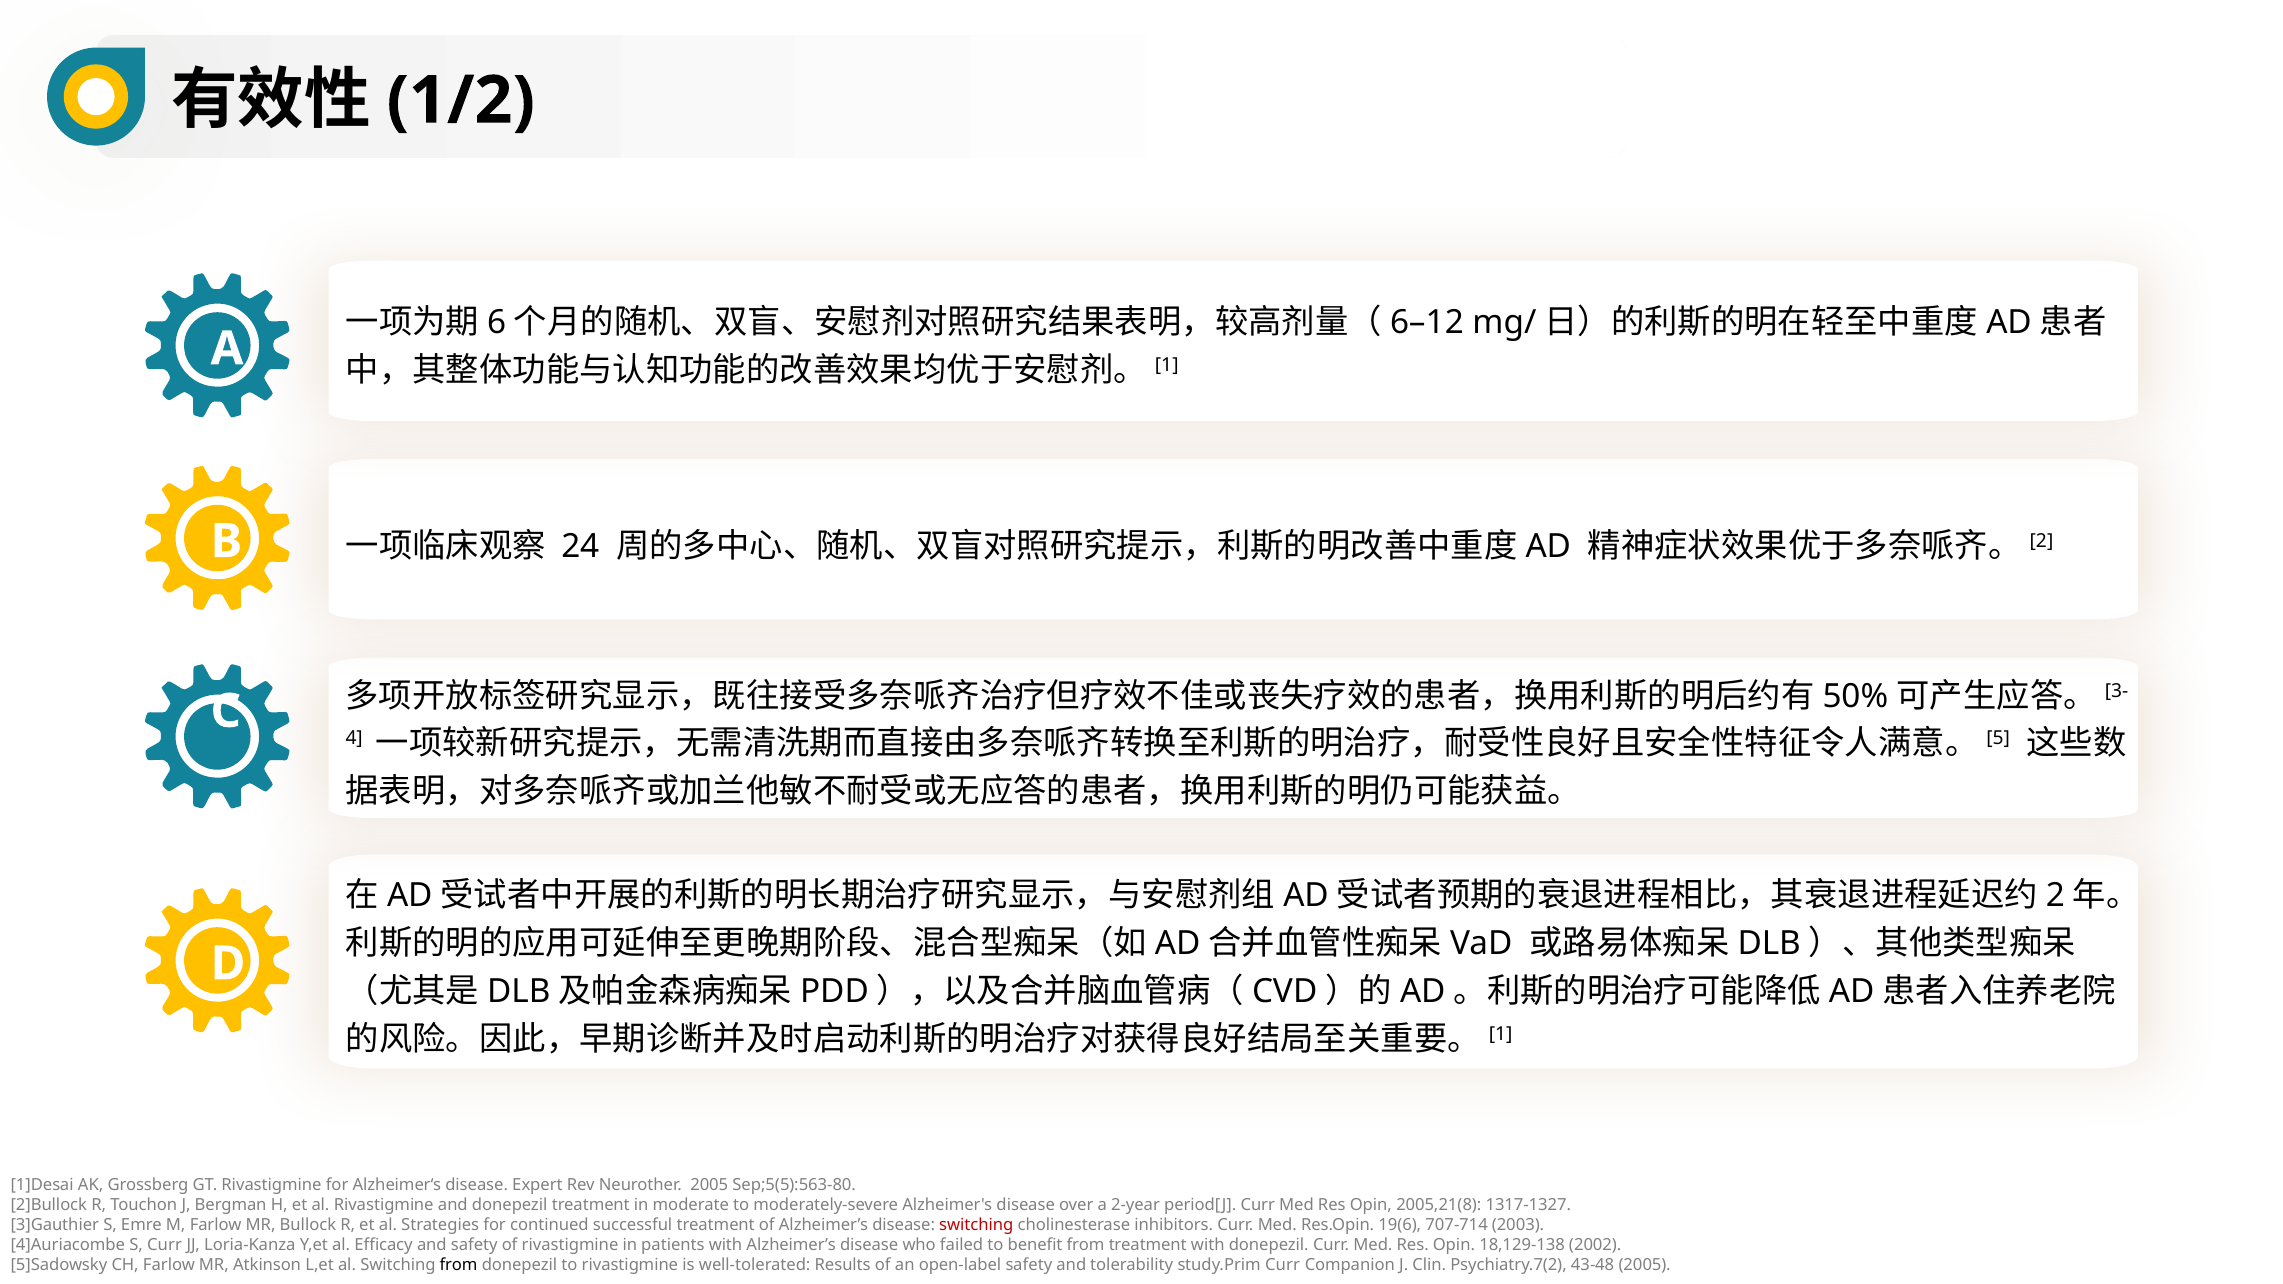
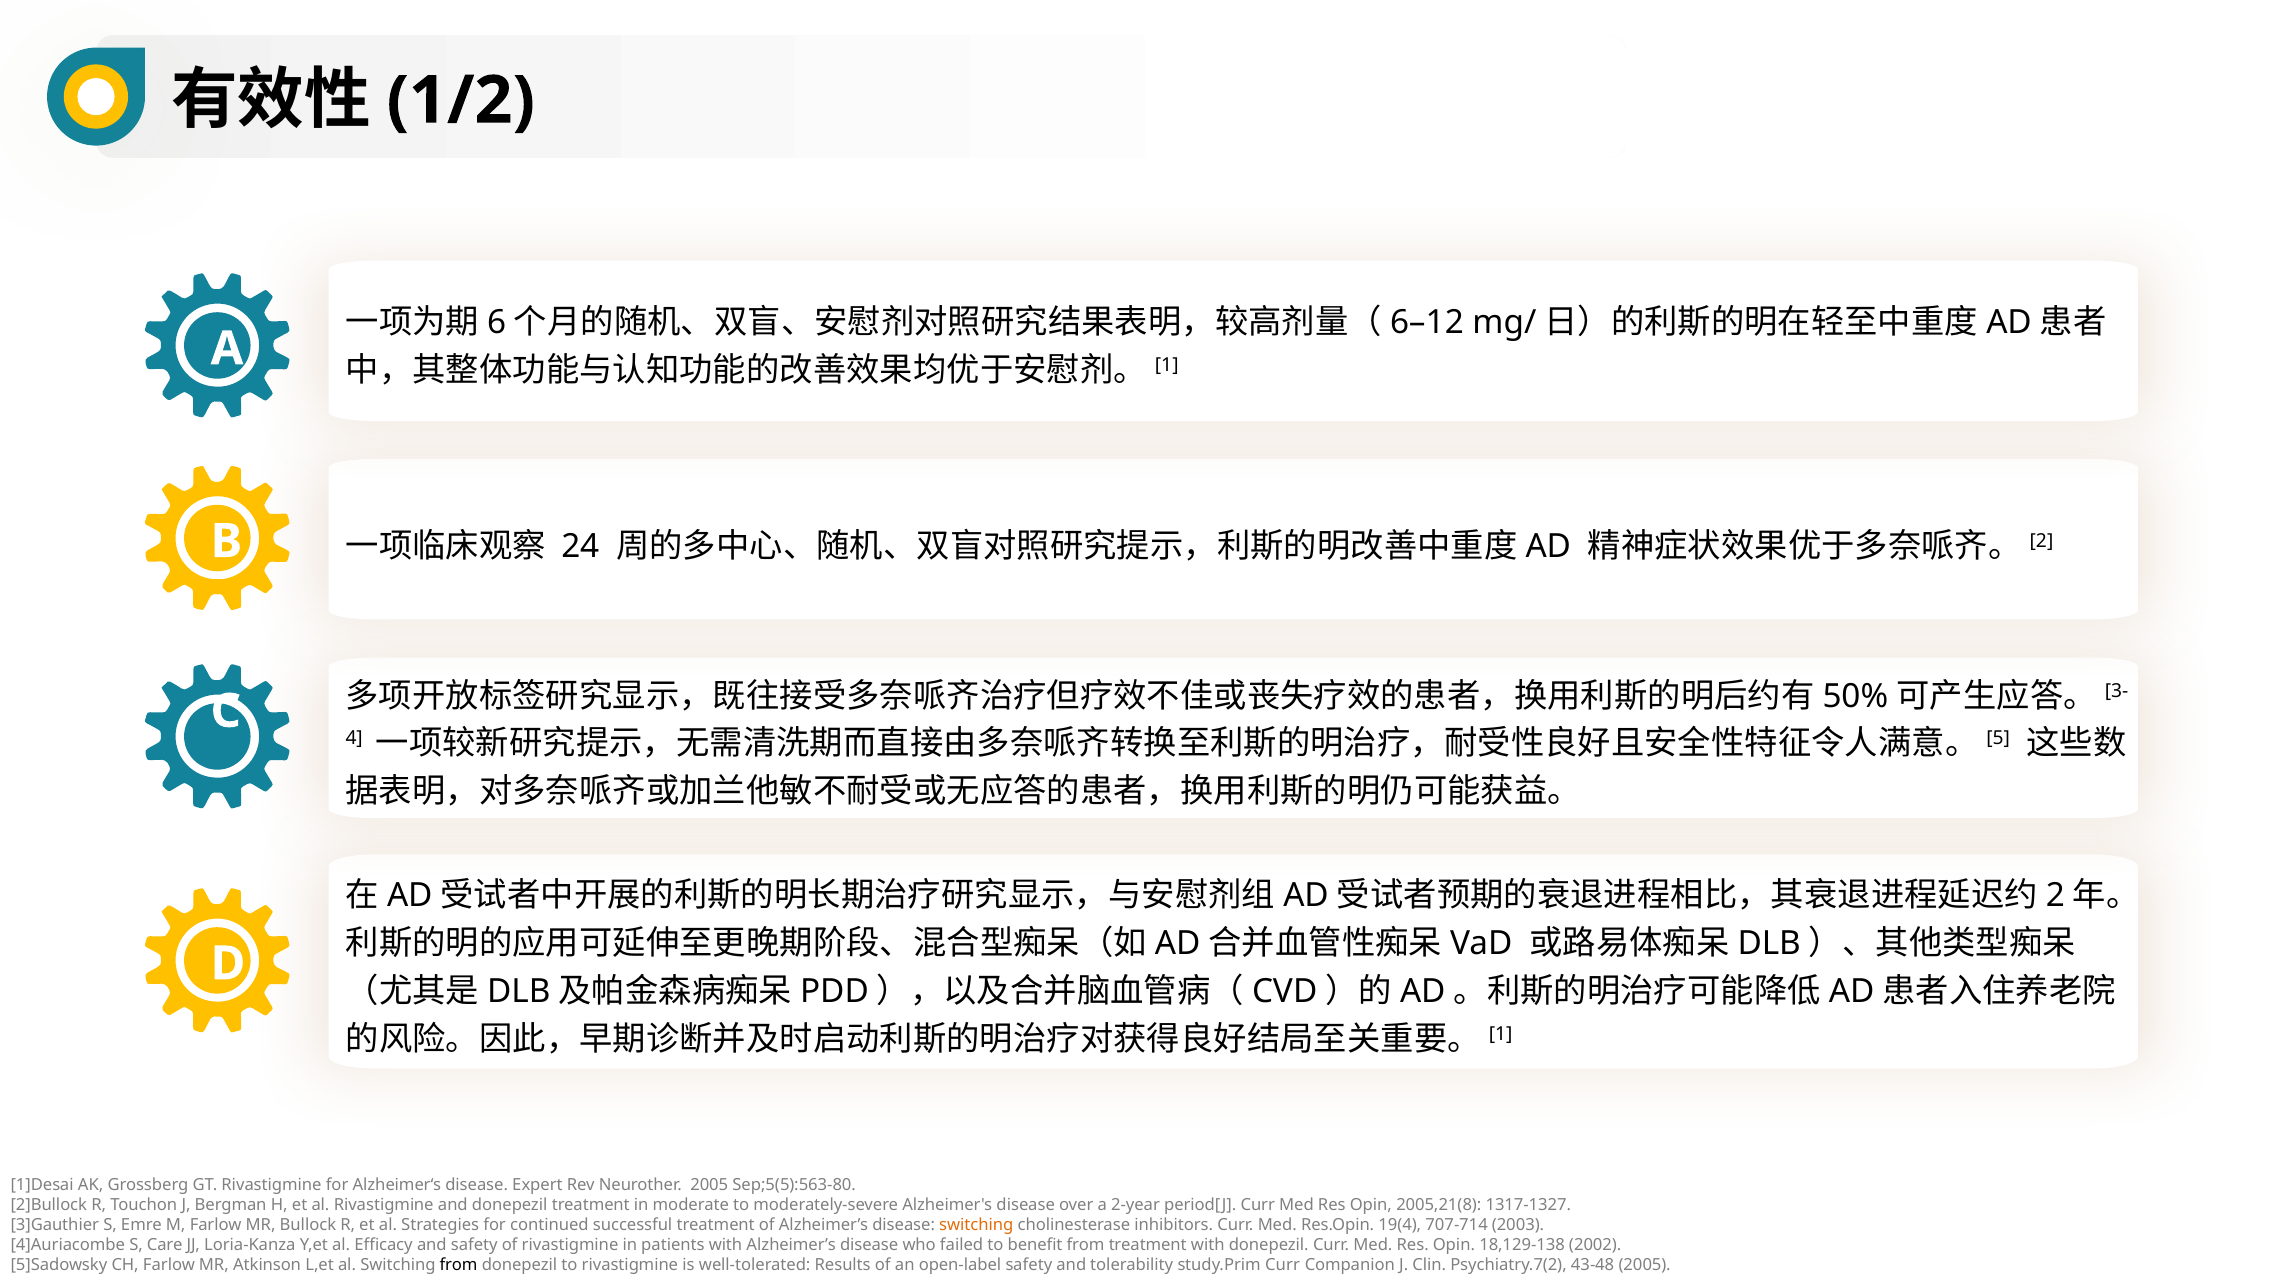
switching colour: red -> orange (976, 1225)
19(6: 19(6 -> 19(4 (1400, 1225)
S Curr: Curr -> Care (165, 1245)
